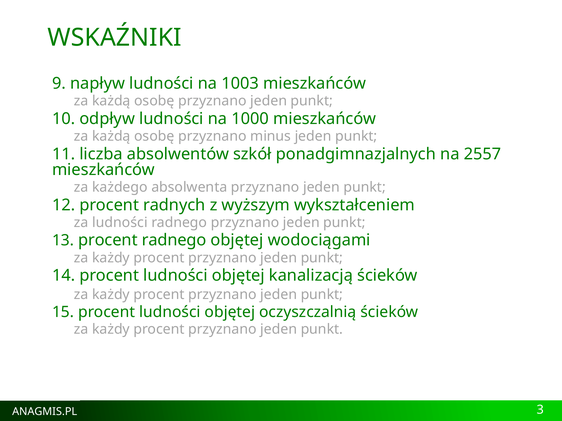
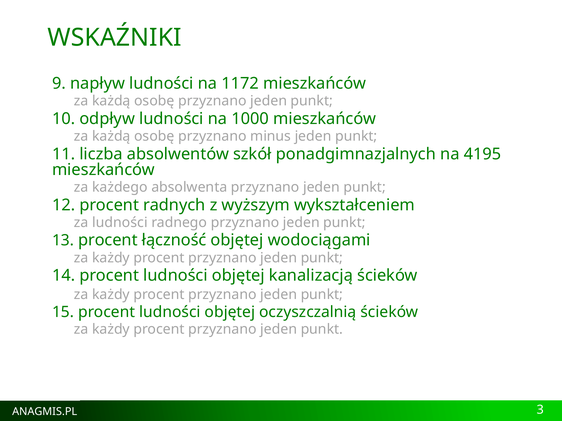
1003: 1003 -> 1172 (240, 84)
2557: 2557 -> 4195 (483, 154)
procent radnego: radnego -> łączność (174, 241)
